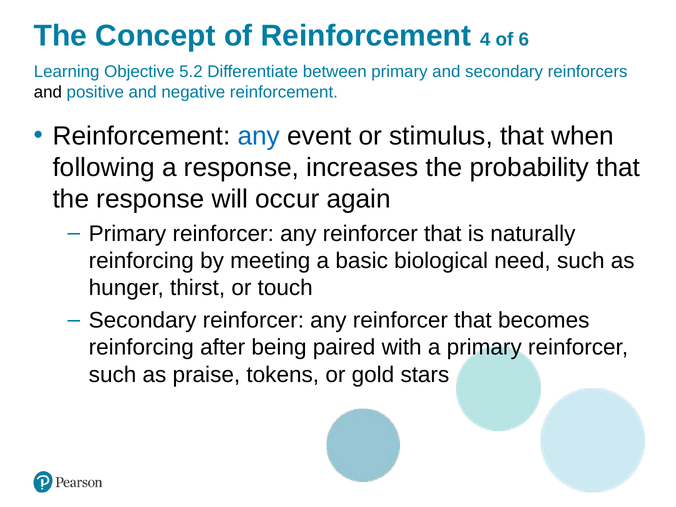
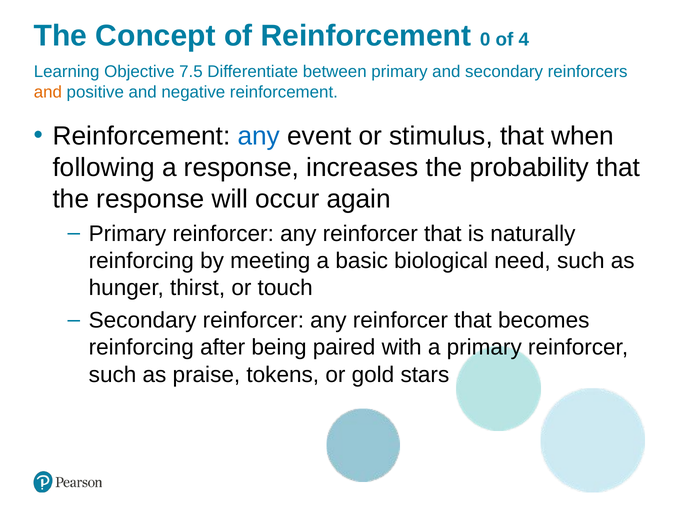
4: 4 -> 0 (485, 40)
6: 6 -> 4 (524, 40)
5.2: 5.2 -> 7.5 (191, 72)
and colour: black -> orange (48, 92)
